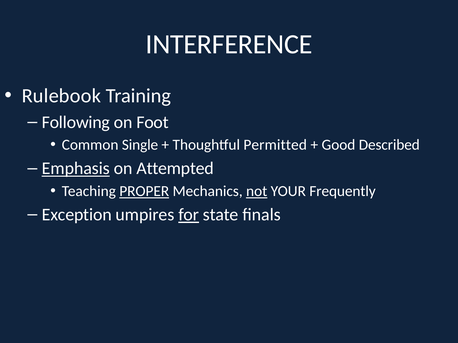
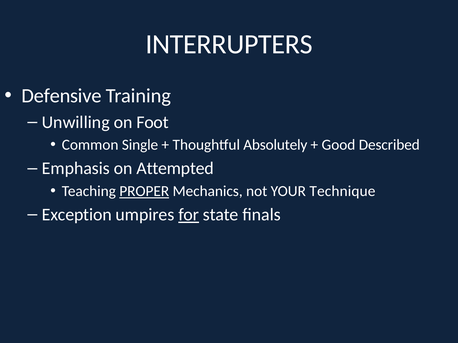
INTERFERENCE: INTERFERENCE -> INTERRUPTERS (229, 44)
Rulebook: Rulebook -> Defensive (62, 96)
Following: Following -> Unwilling (76, 122)
Permitted: Permitted -> Absolutely (275, 145)
Emphasis underline: present -> none (76, 169)
not underline: present -> none (257, 191)
Frequently: Frequently -> Technique (342, 191)
